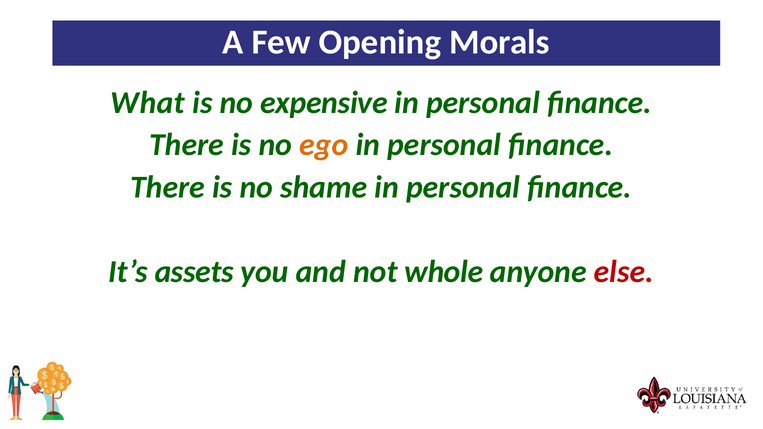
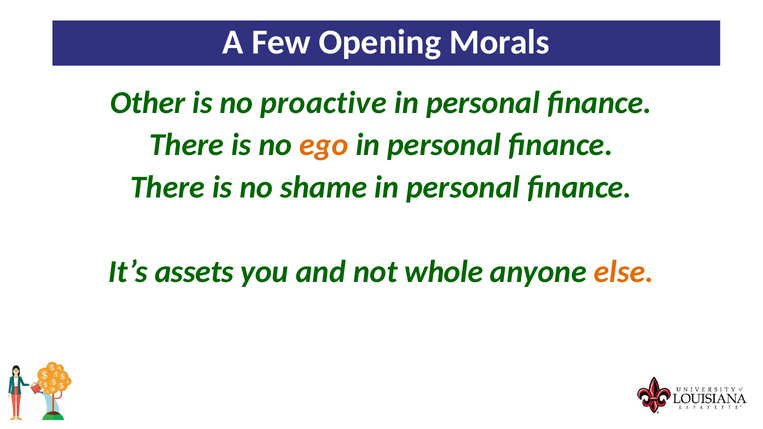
What: What -> Other (148, 103)
expensive: expensive -> proactive (324, 103)
else colour: red -> orange (624, 272)
